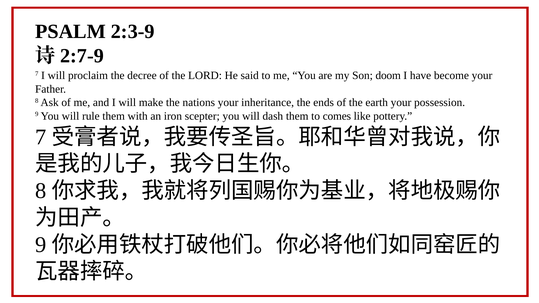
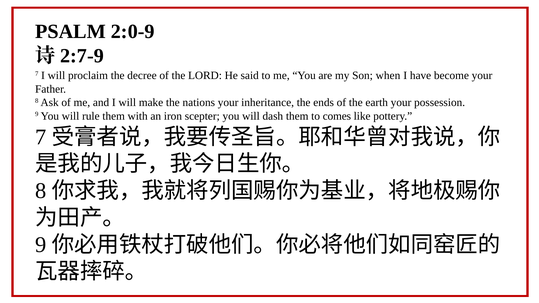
2:3-9: 2:3-9 -> 2:0-9 (133, 32)
doom: doom -> when (388, 76)
